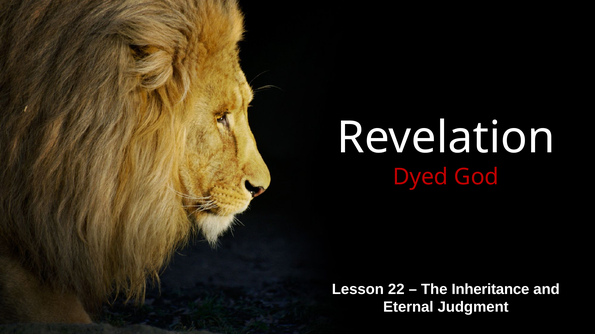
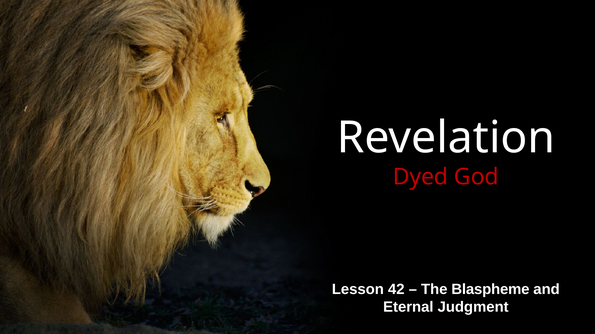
22: 22 -> 42 (396, 290)
Inheritance: Inheritance -> Blaspheme (490, 290)
